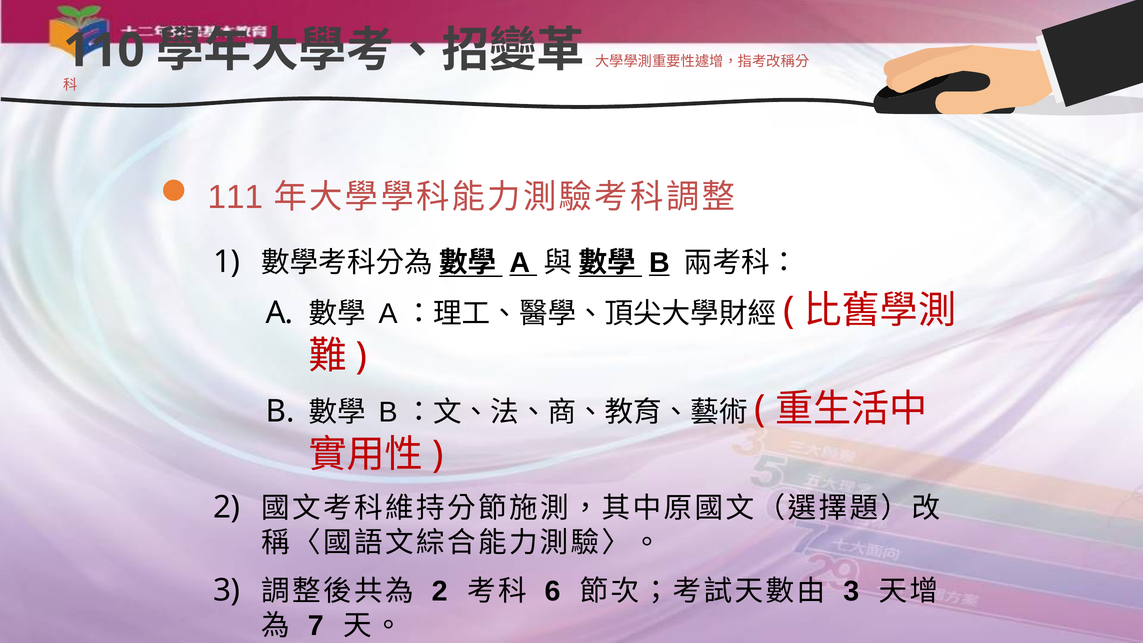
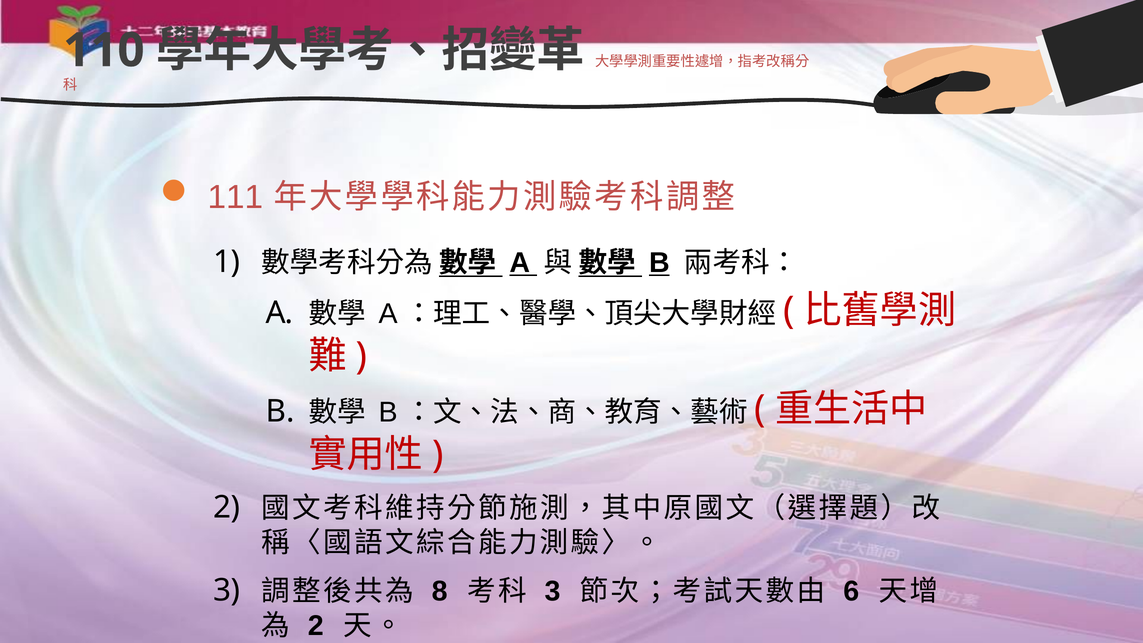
2: 2 -> 8 (440, 591)
6: 6 -> 3 (553, 591)
3: 3 -> 6 (851, 591)
7: 7 -> 2 (316, 626)
